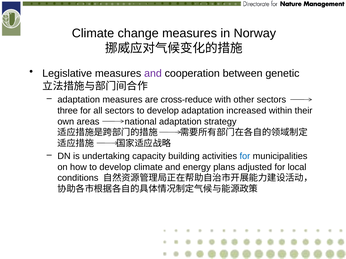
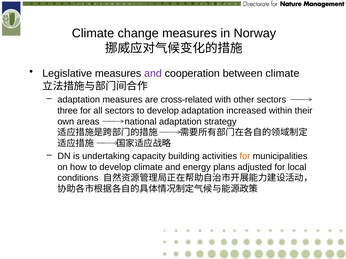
between genetic: genetic -> climate (282, 74)
cross-reduce: cross-reduce -> cross-related (186, 100)
for colour: blue -> orange (245, 156)
